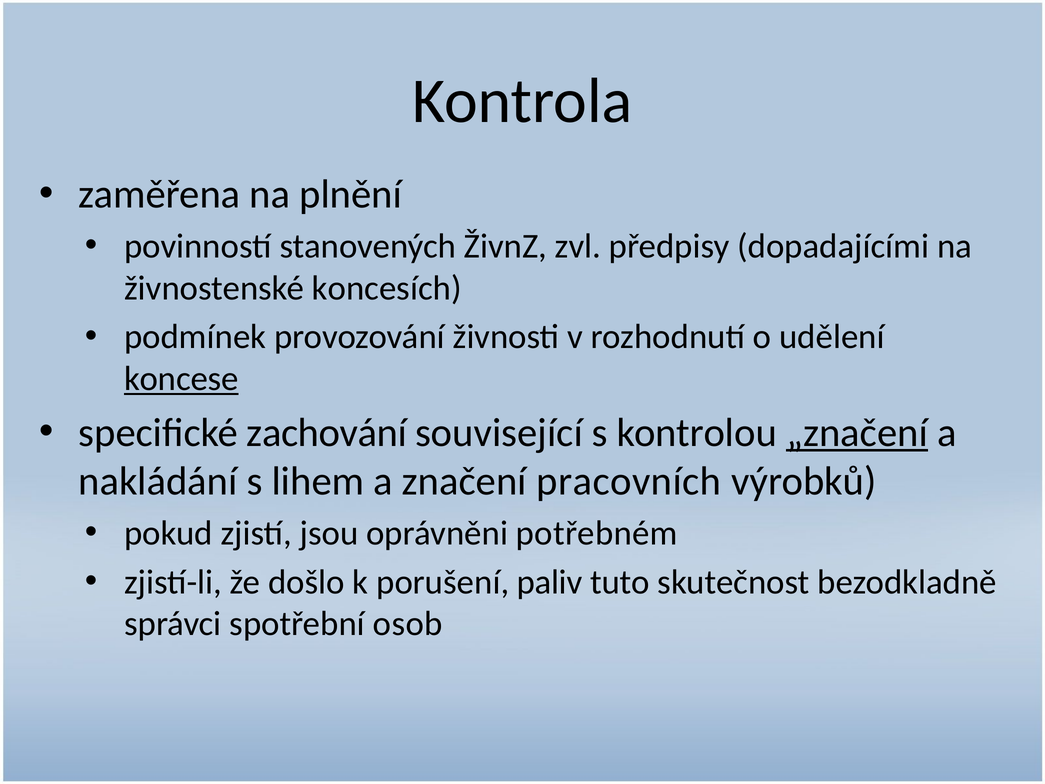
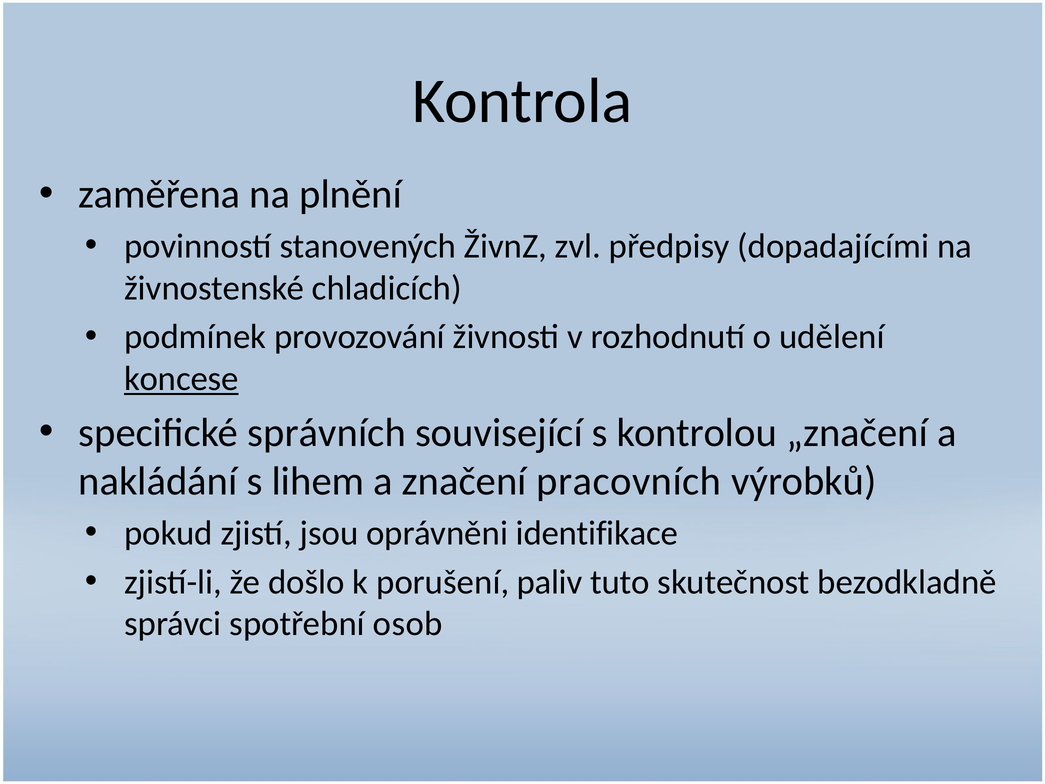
koncesích: koncesích -> chladicích (387, 288)
zachování: zachování -> správních (327, 433)
„značení underline: present -> none (857, 433)
potřebném: potřebném -> identifikace (597, 533)
